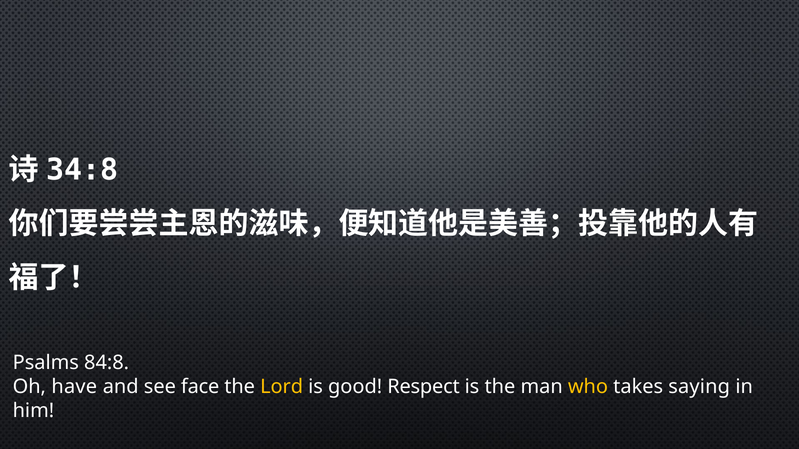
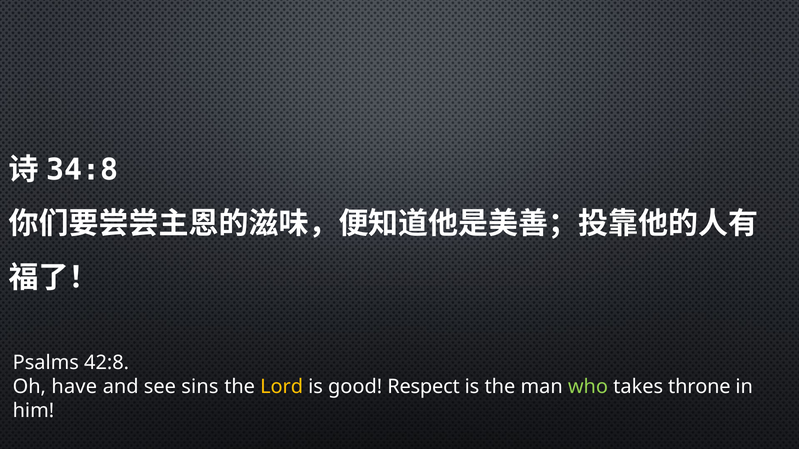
84:8: 84:8 -> 42:8 (107, 363)
face: face -> sins (200, 387)
who colour: yellow -> light green (588, 387)
saying: saying -> throne (699, 387)
